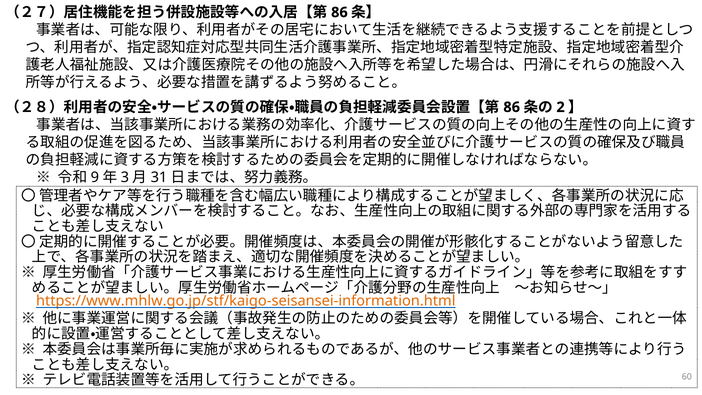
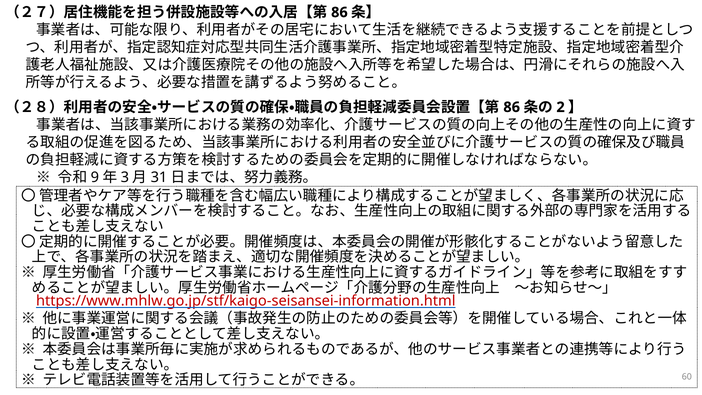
https://www.mhlw.go.jp/stf/kaigo-seisansei-information.html colour: orange -> red (246, 301)
